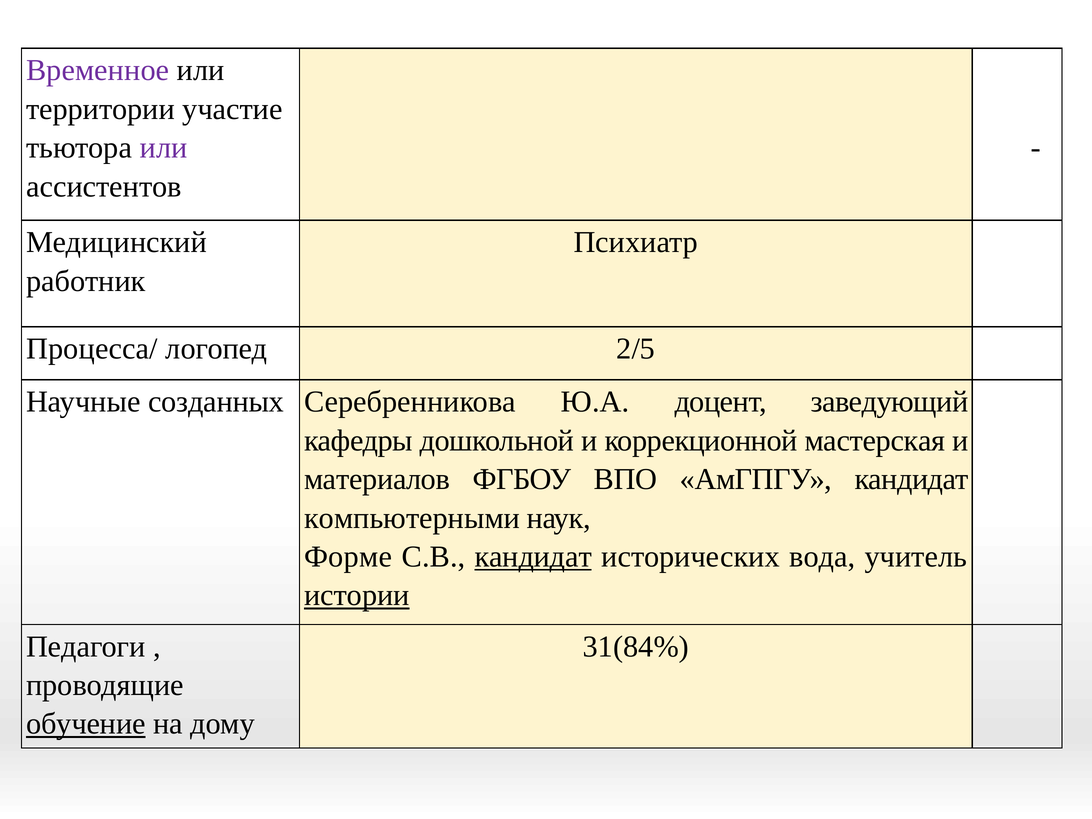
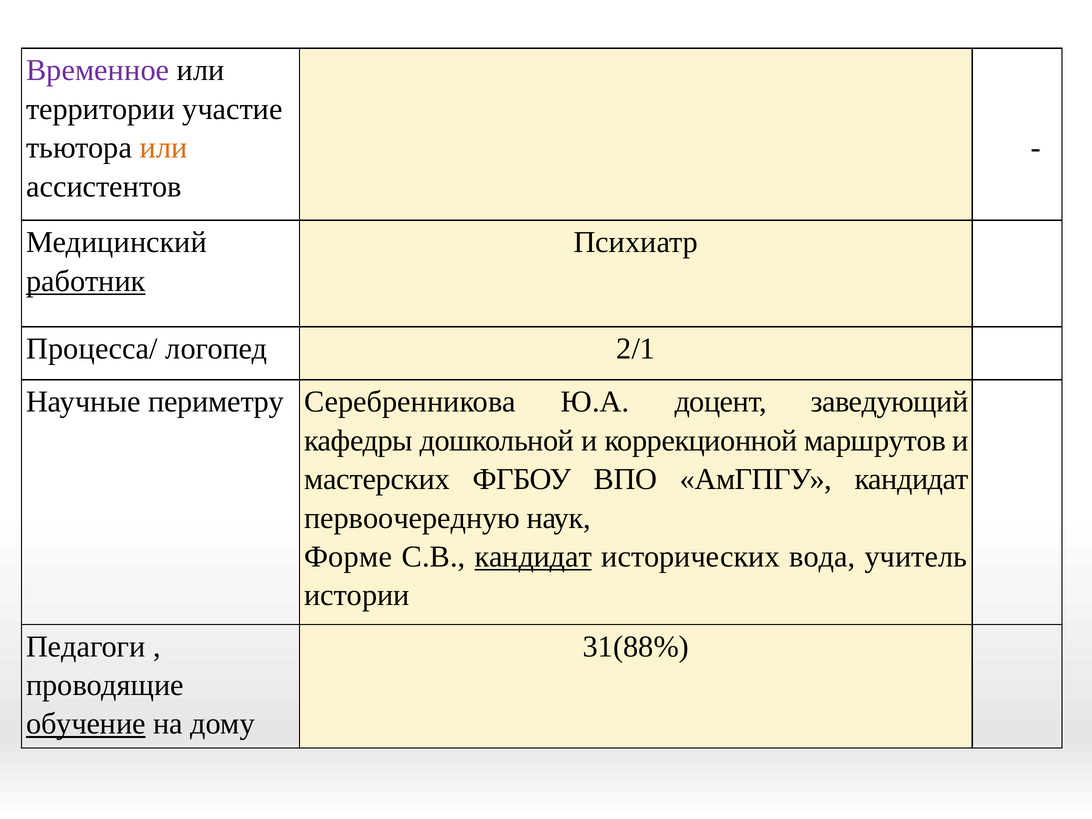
или colour: purple -> orange (164, 148)
работник underline: none -> present (86, 281)
2/5: 2/5 -> 2/1 (636, 349)
созданных: созданных -> периметру (216, 402)
мастерская: мастерская -> маршрутов (875, 441)
материалов: материалов -> мастерских (377, 479)
компьютерными: компьютерными -> первоочередную (412, 518)
истории underline: present -> none (357, 595)
31(84%: 31(84% -> 31(88% (636, 647)
